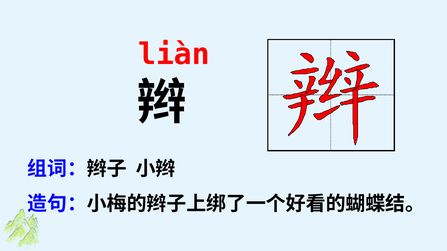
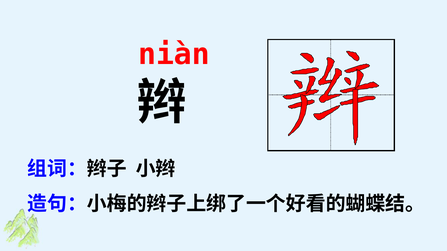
liàn: liàn -> niàn (174, 54)
